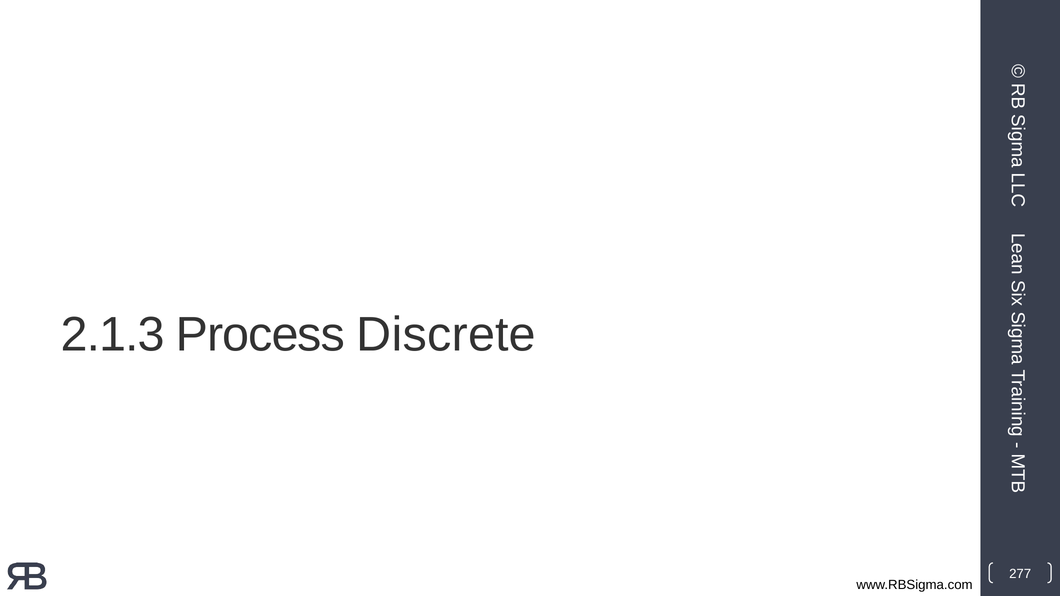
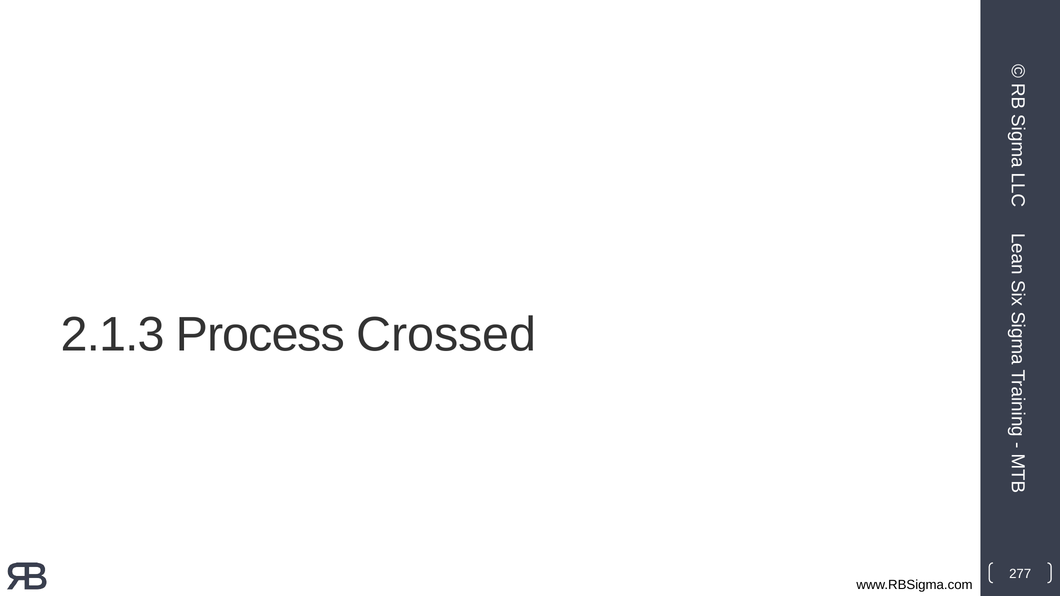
Discrete: Discrete -> Crossed (446, 335)
